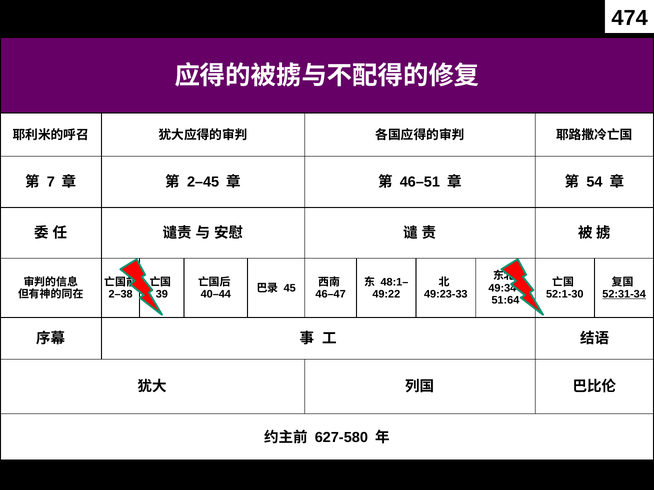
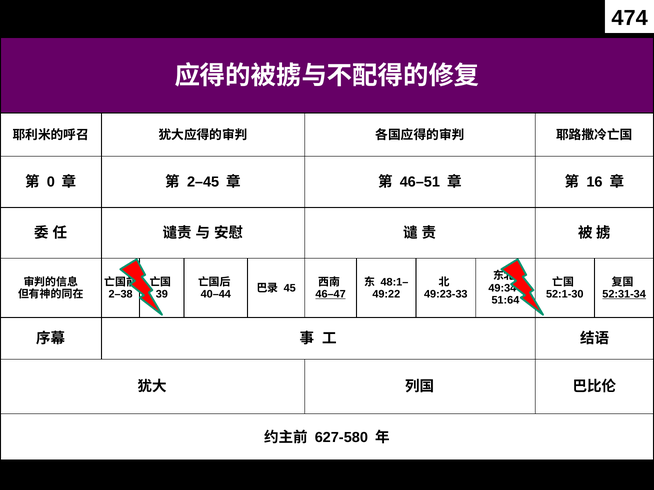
7: 7 -> 0 (51, 182)
54: 54 -> 16 (594, 182)
46–47 underline: none -> present (331, 294)
